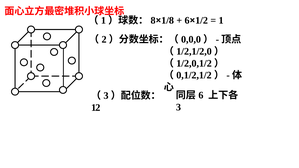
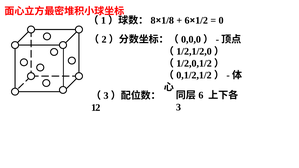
1: 1 -> 0 (221, 20)
